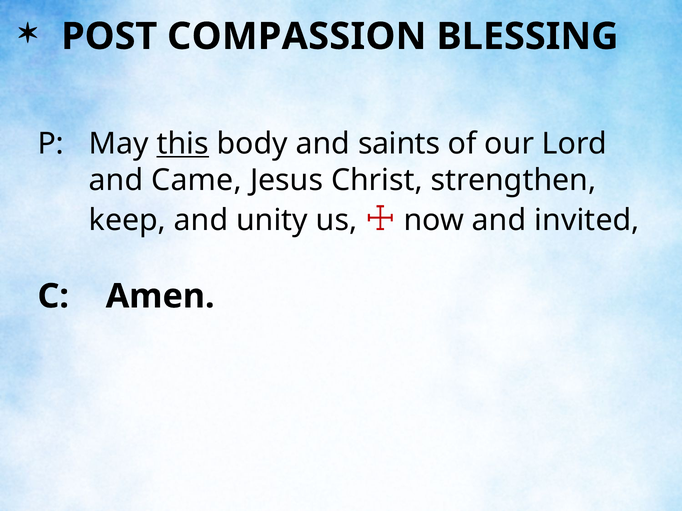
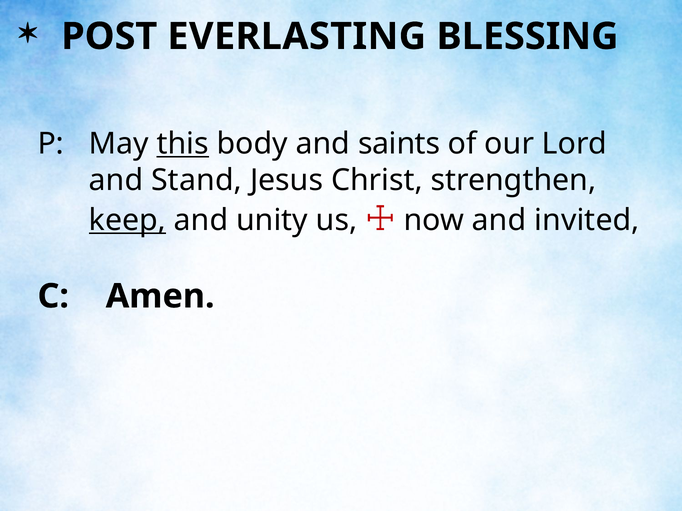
COMPASSION: COMPASSION -> EVERLASTING (297, 36)
Came: Came -> Stand (197, 180)
keep underline: none -> present (127, 220)
